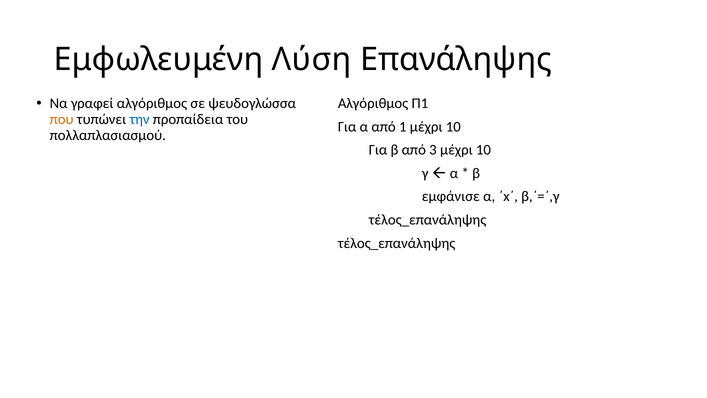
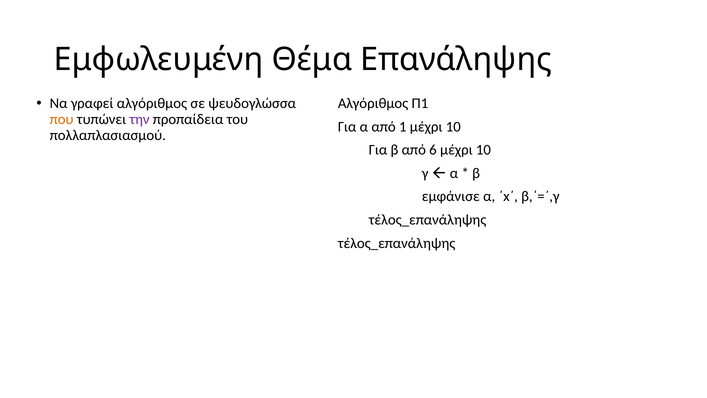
Λύση: Λύση -> Θέμα (312, 59)
την colour: blue -> purple (140, 119)
3: 3 -> 6 (433, 150)
